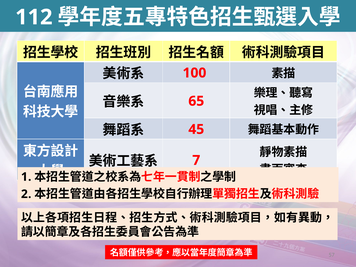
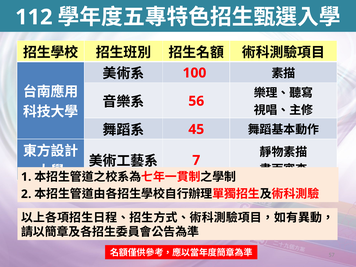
65: 65 -> 56 (196, 101)
